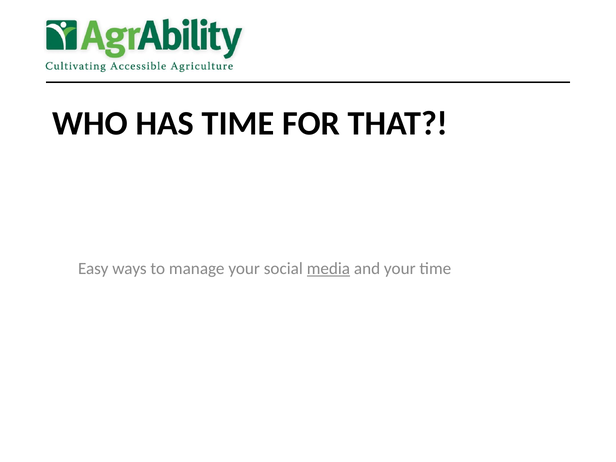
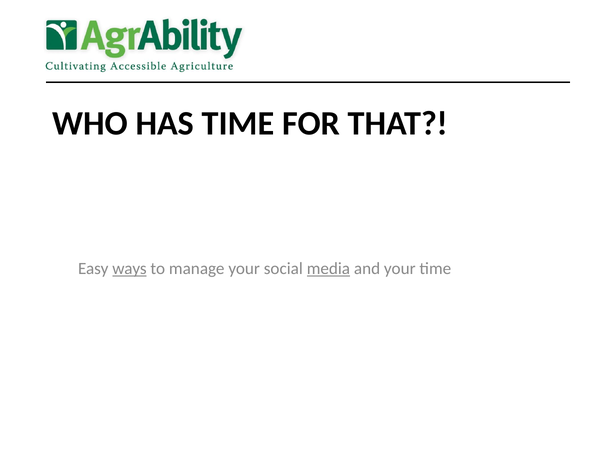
ways underline: none -> present (129, 269)
